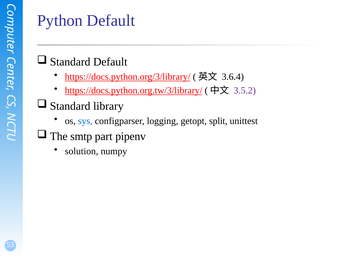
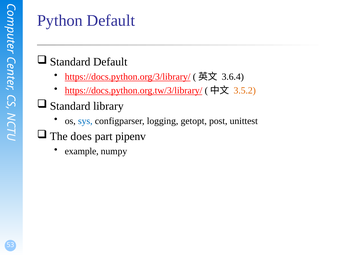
3.5.2 colour: purple -> orange (245, 90)
split: split -> post (218, 121)
smtp: smtp -> does (81, 136)
solution: solution -> example (82, 151)
